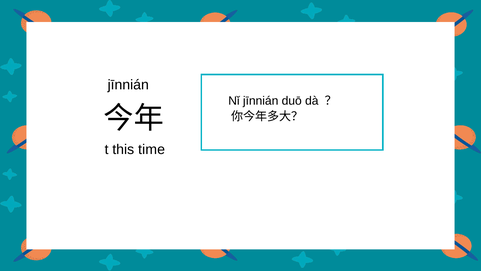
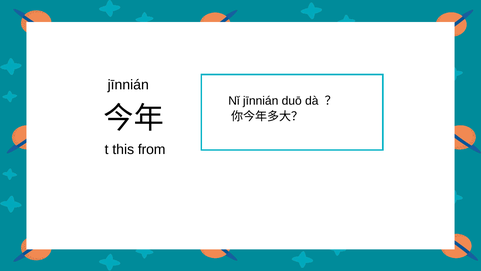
time: time -> from (152, 149)
